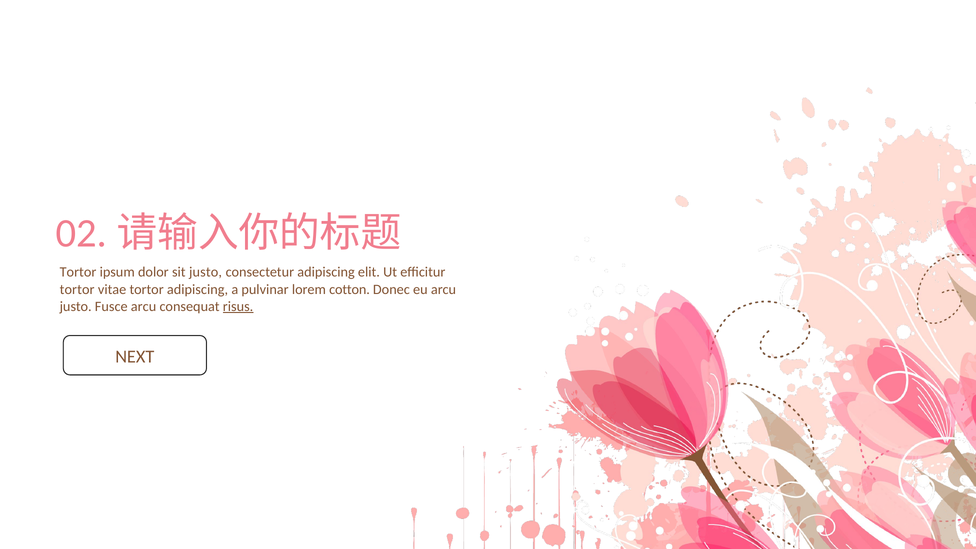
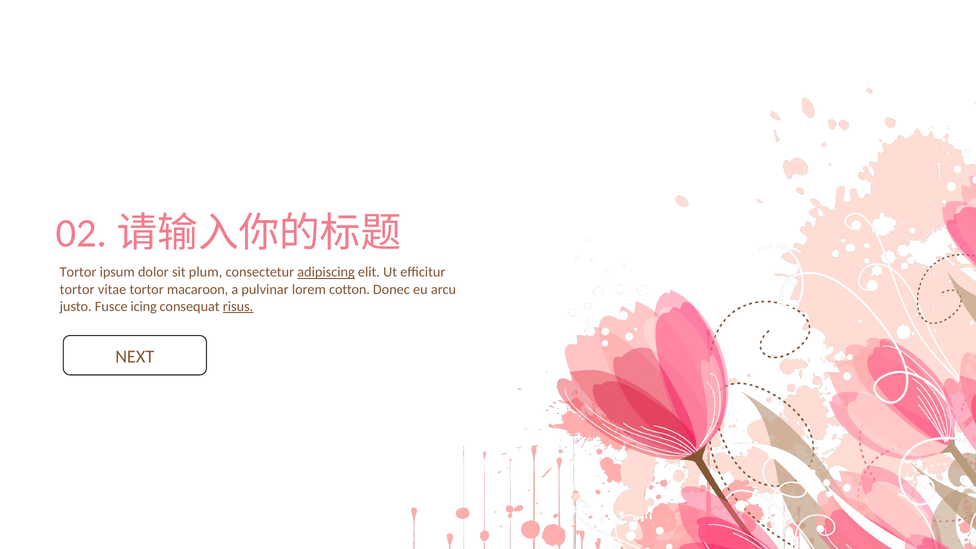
sit justo: justo -> plum (206, 272)
adipiscing underline: none -> present (326, 272)
tortor adipiscing: adipiscing -> macaroon (198, 289)
Fusce arcu: arcu -> icing (144, 306)
